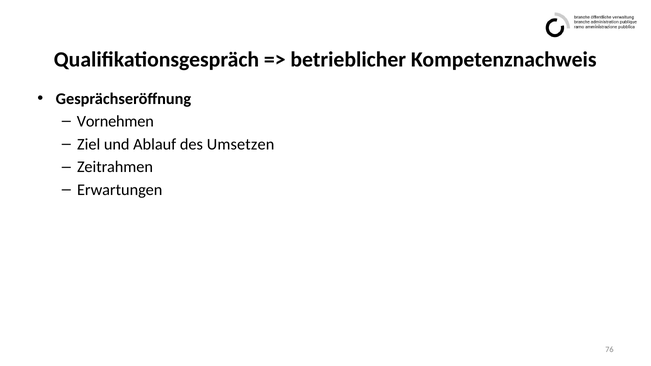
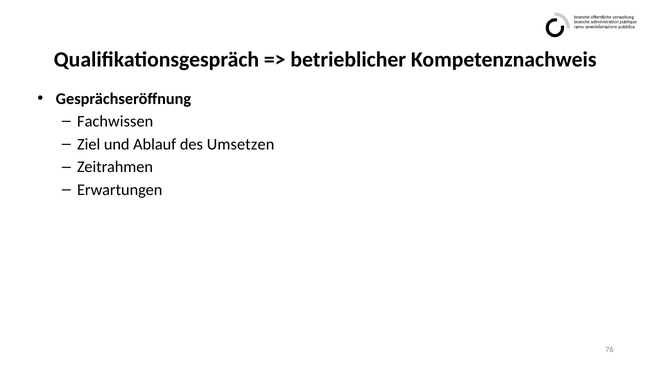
Vornehmen: Vornehmen -> Fachwissen (115, 122)
